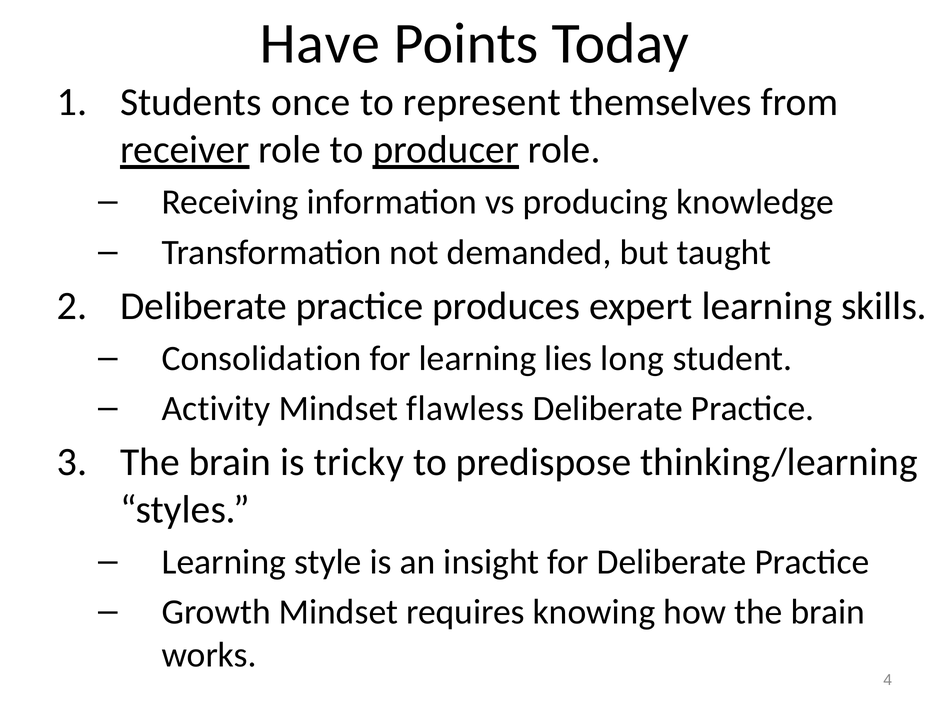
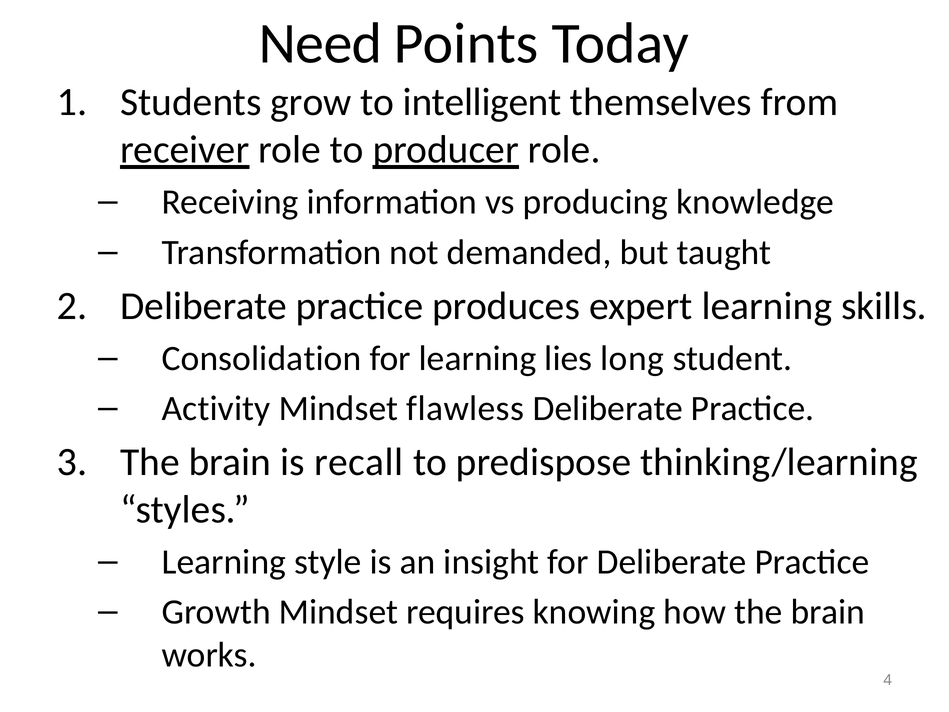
Have: Have -> Need (321, 44)
once: once -> grow (311, 102)
represent: represent -> intelligent (482, 102)
tricky: tricky -> recall (359, 462)
